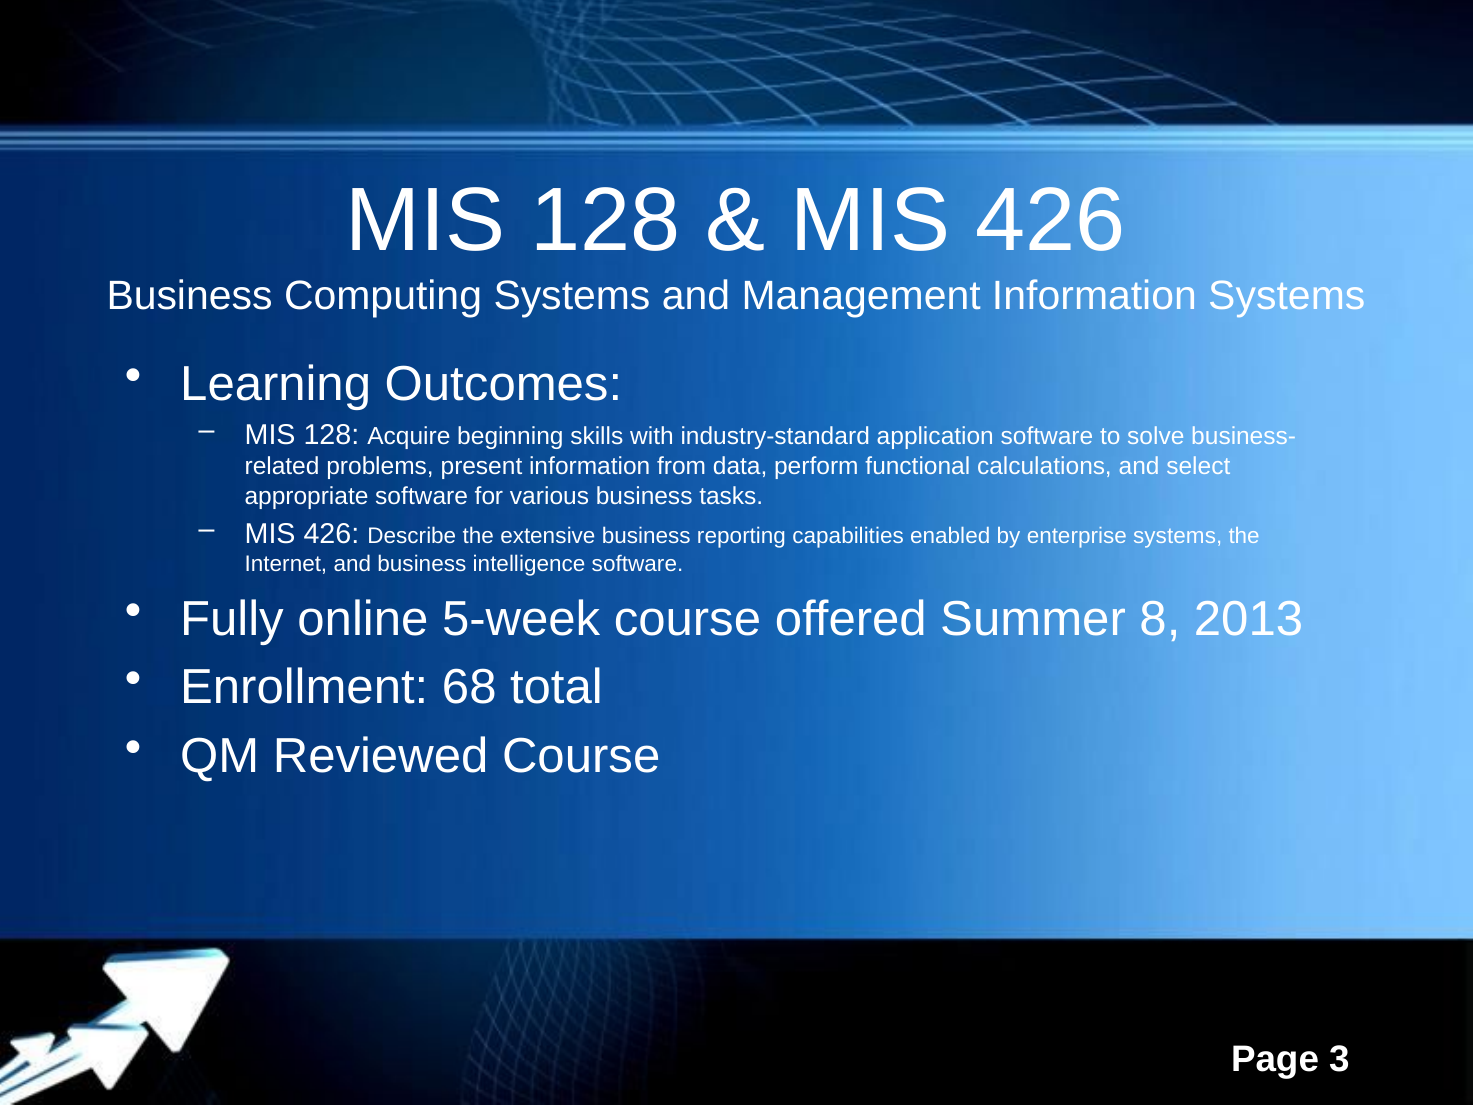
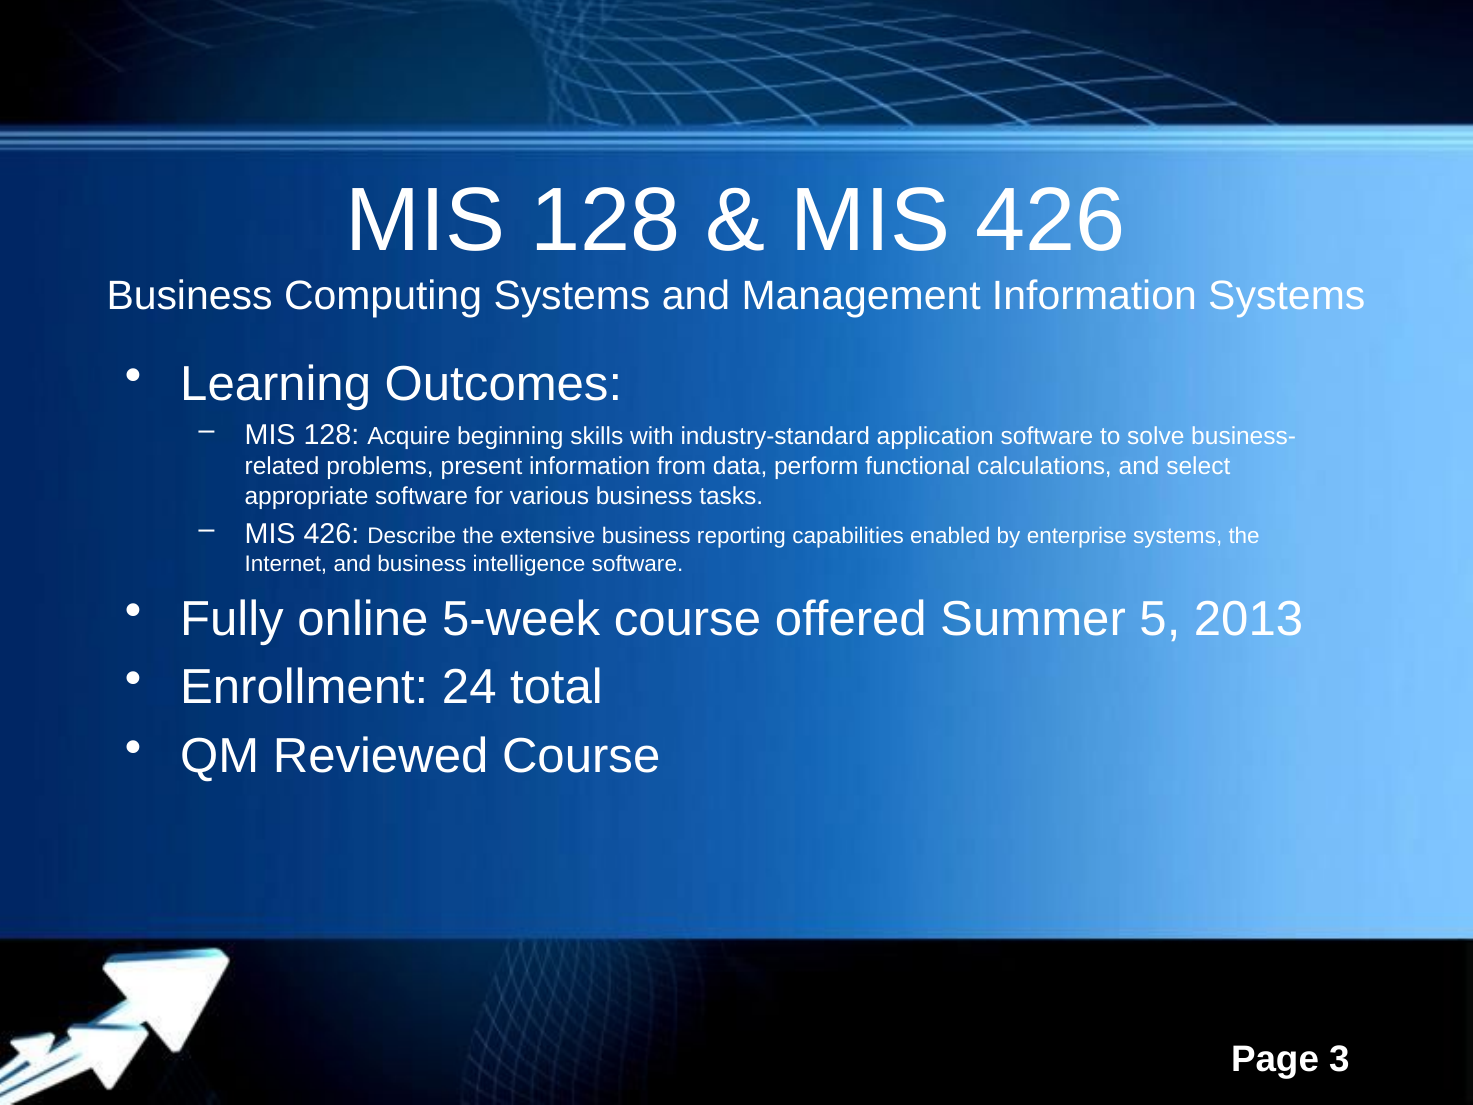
8: 8 -> 5 (1160, 619)
68: 68 -> 24 (469, 688)
